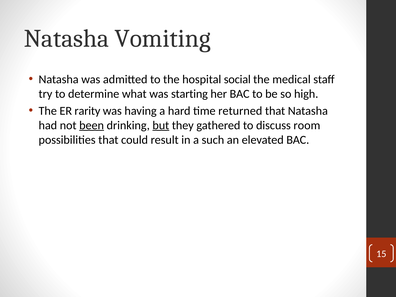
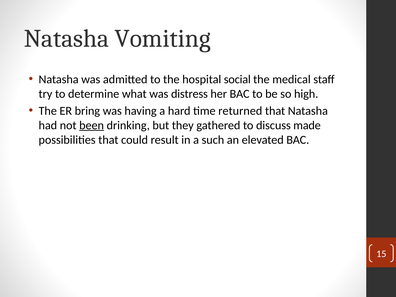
starting: starting -> distress (189, 94)
rarity: rarity -> bring (87, 111)
but underline: present -> none (161, 125)
room: room -> made (307, 125)
